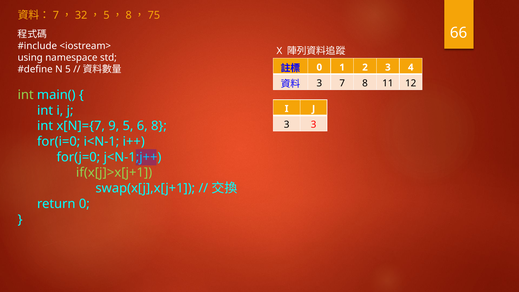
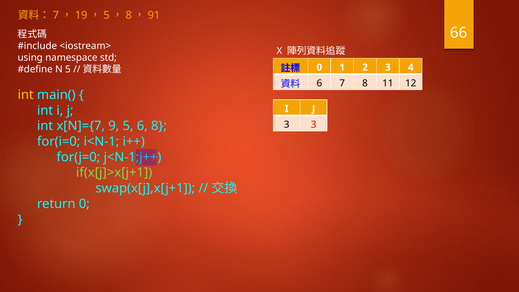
32: 32 -> 19 (81, 15)
75: 75 -> 91 (154, 15)
3: 3 -> 6 (319, 83)
int colour: light green -> yellow (26, 95)
